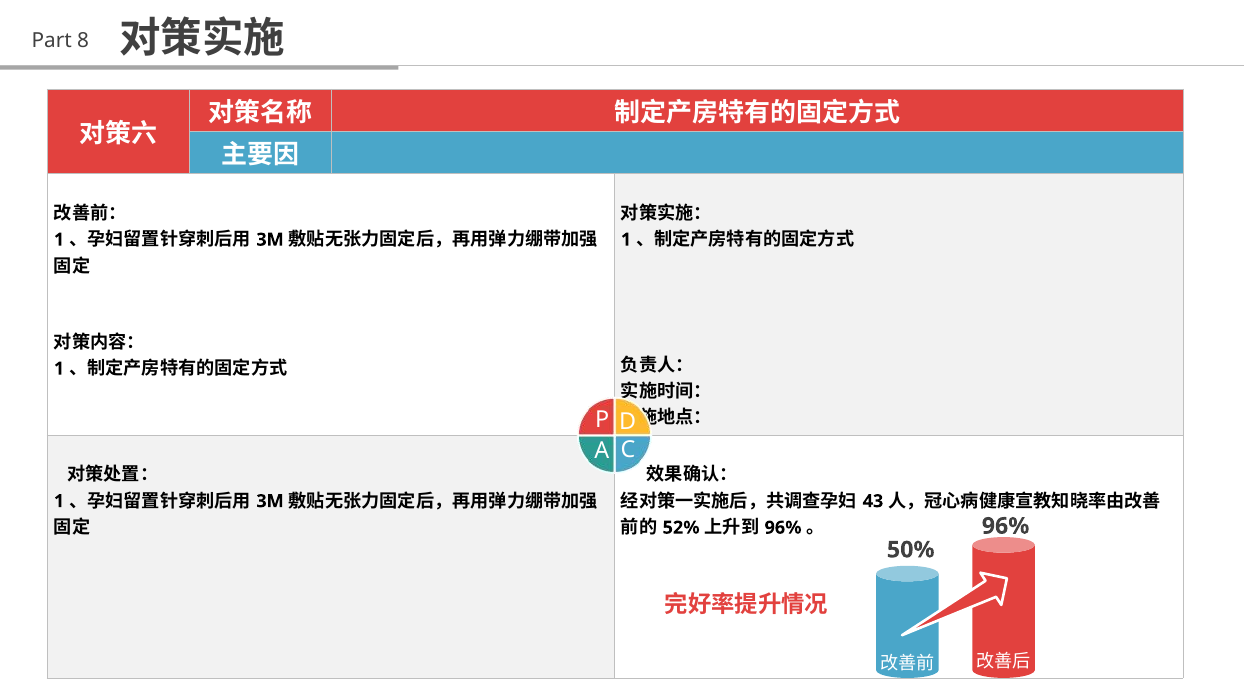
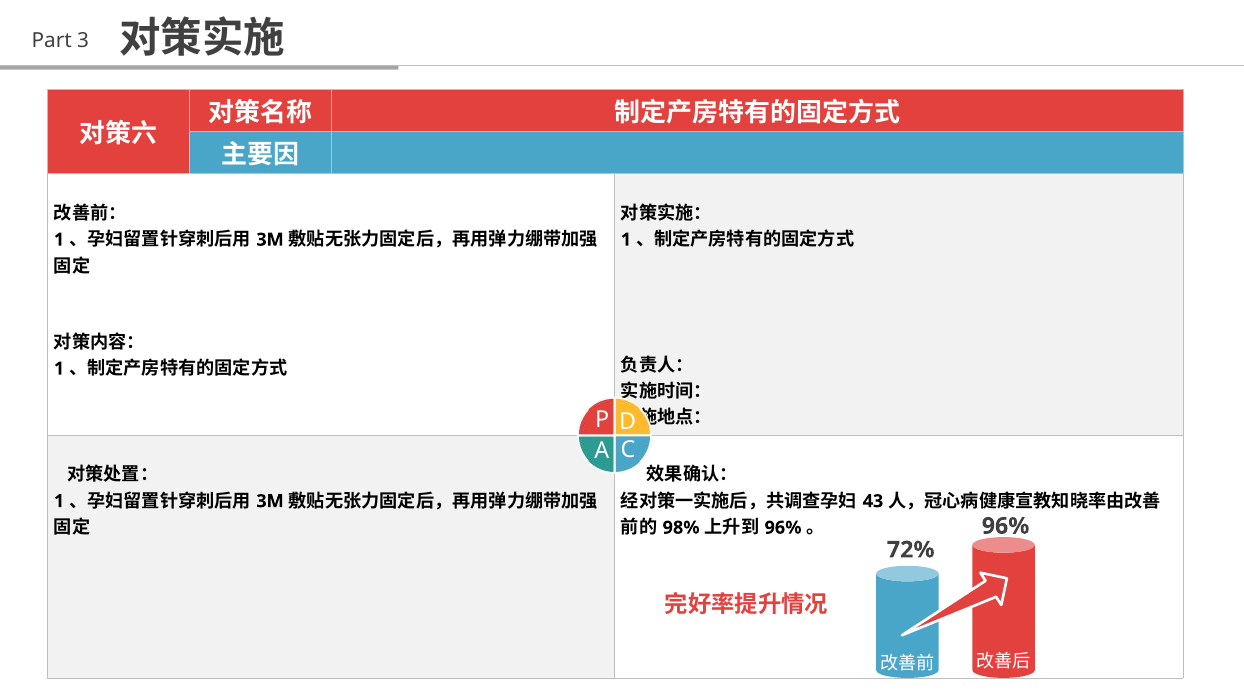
8: 8 -> 3 (83, 41)
52%: 52% -> 98% (681, 527)
50%: 50% -> 72% (911, 550)
